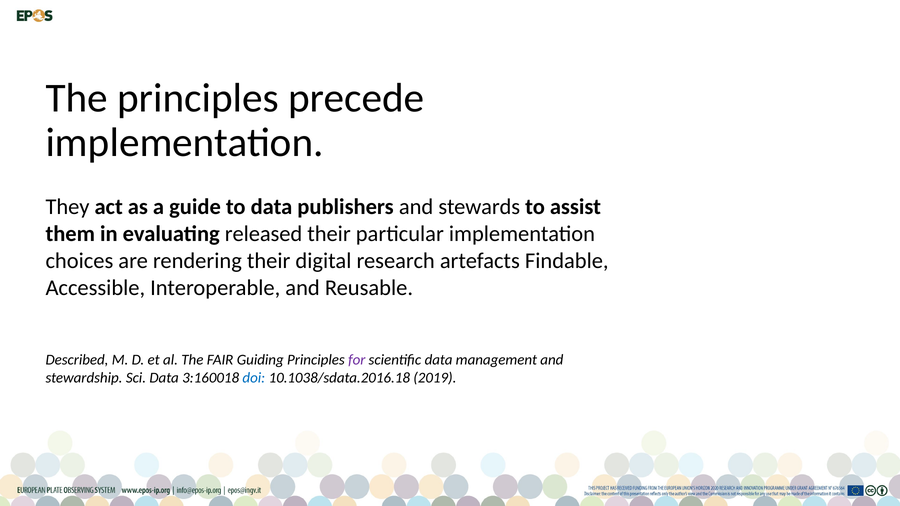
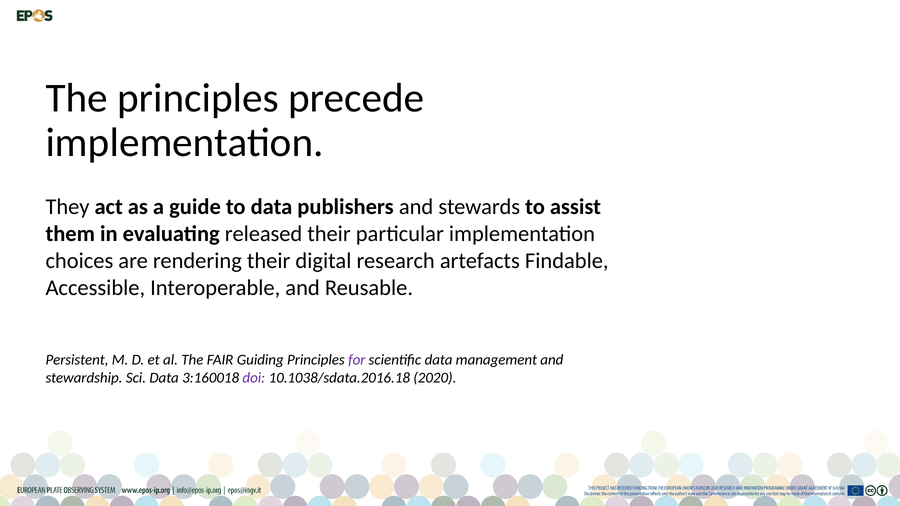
Described: Described -> Persistent (77, 360)
doi colour: blue -> purple (254, 378)
2019: 2019 -> 2020 (435, 378)
